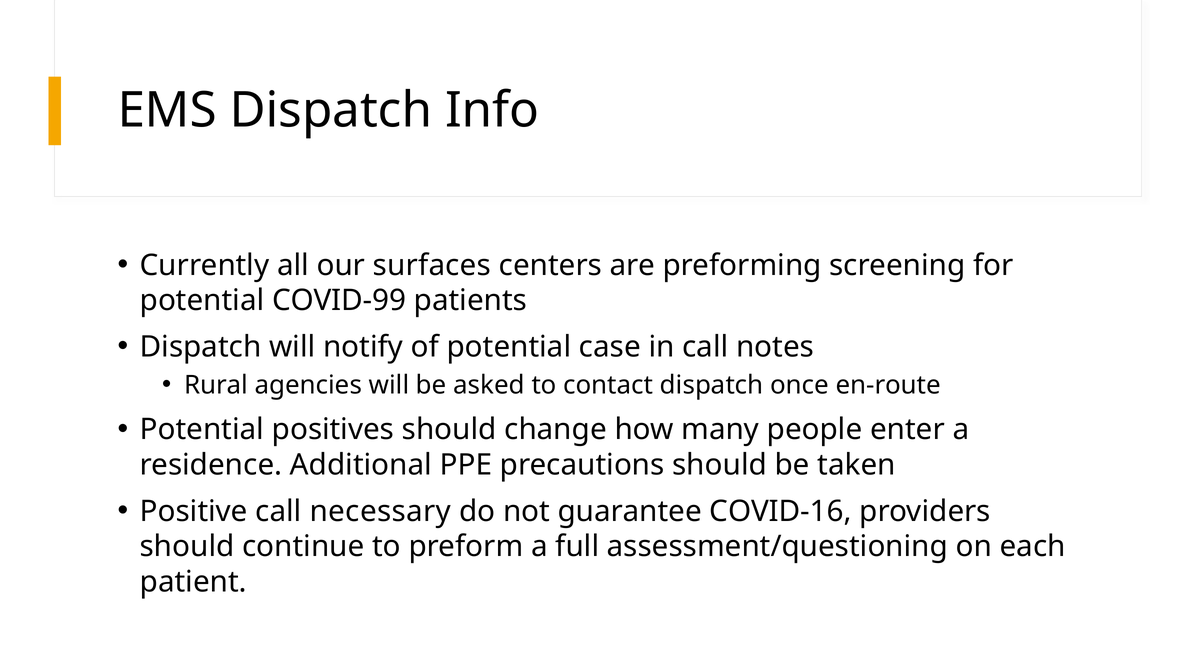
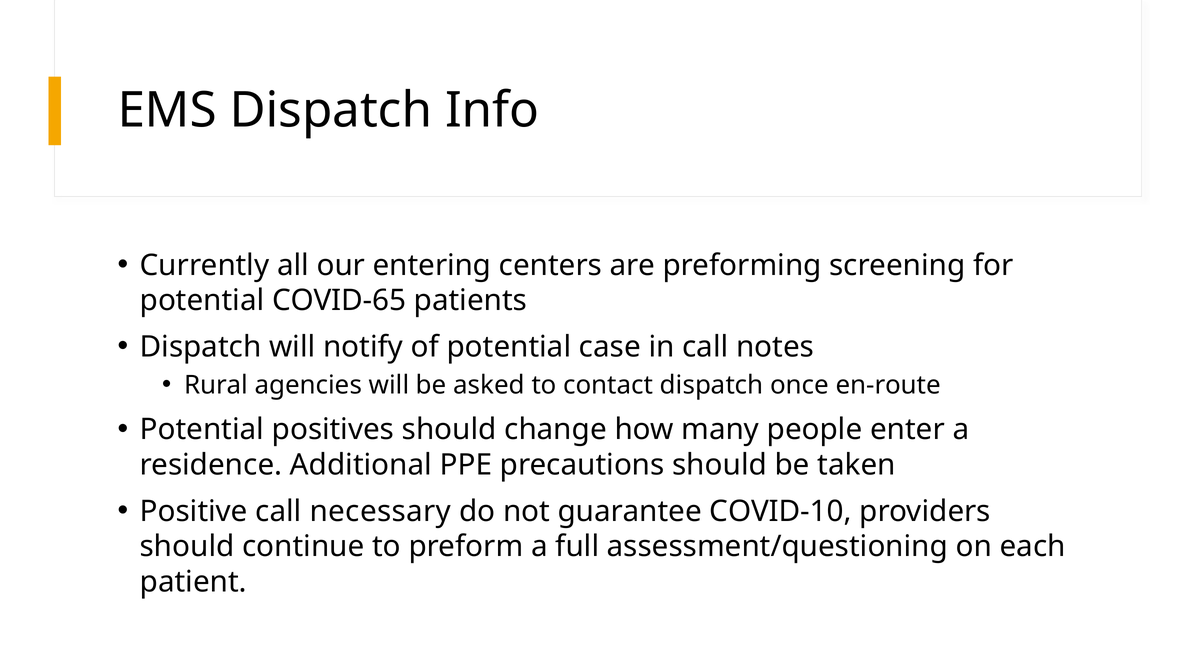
surfaces: surfaces -> entering (432, 265)
COVID-99: COVID-99 -> COVID-65 (339, 300)
COVID-16: COVID-16 -> COVID-10 (781, 511)
